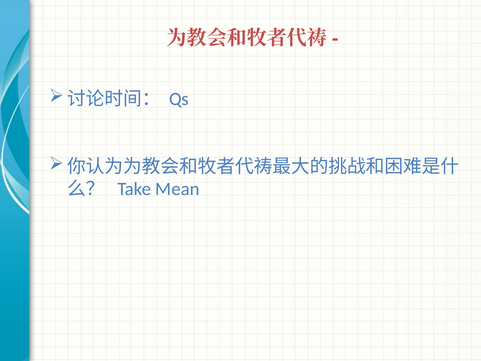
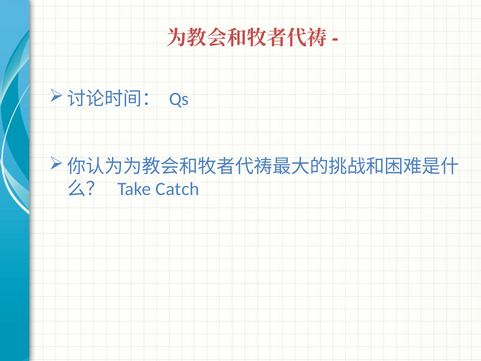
Mean: Mean -> Catch (177, 189)
